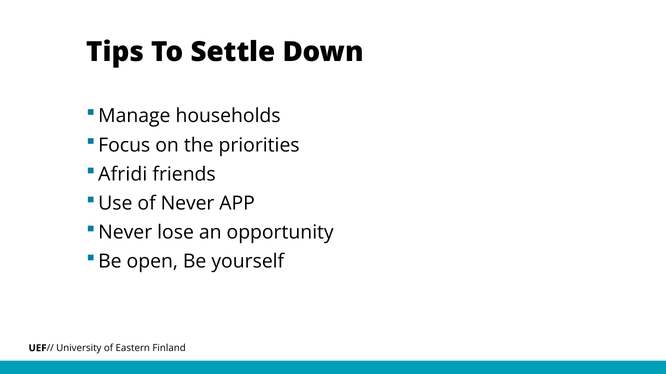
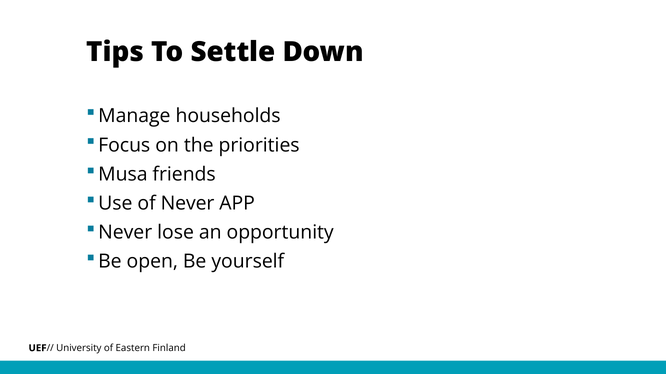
Afridi: Afridi -> Musa (123, 175)
